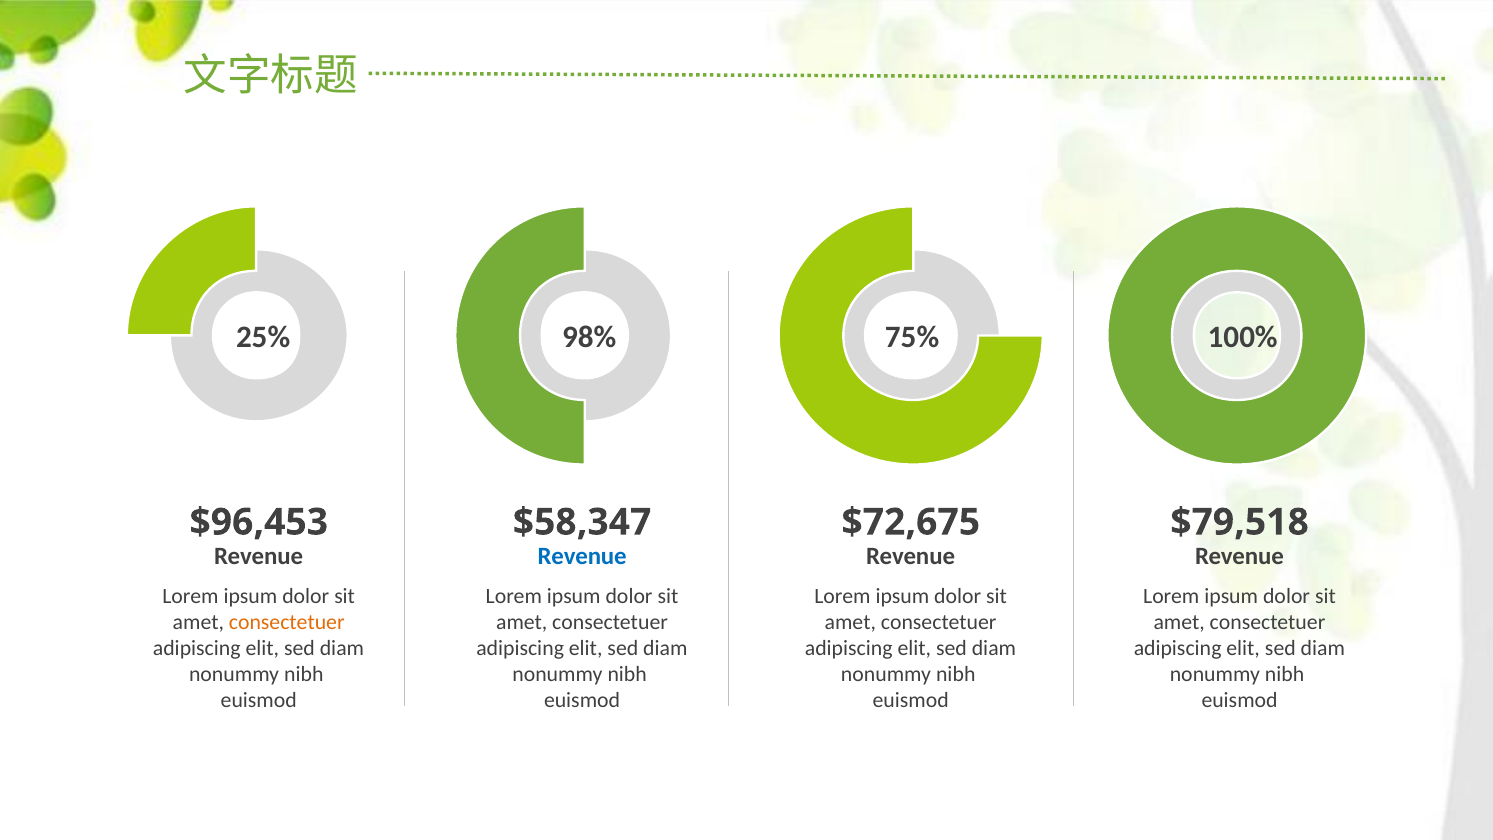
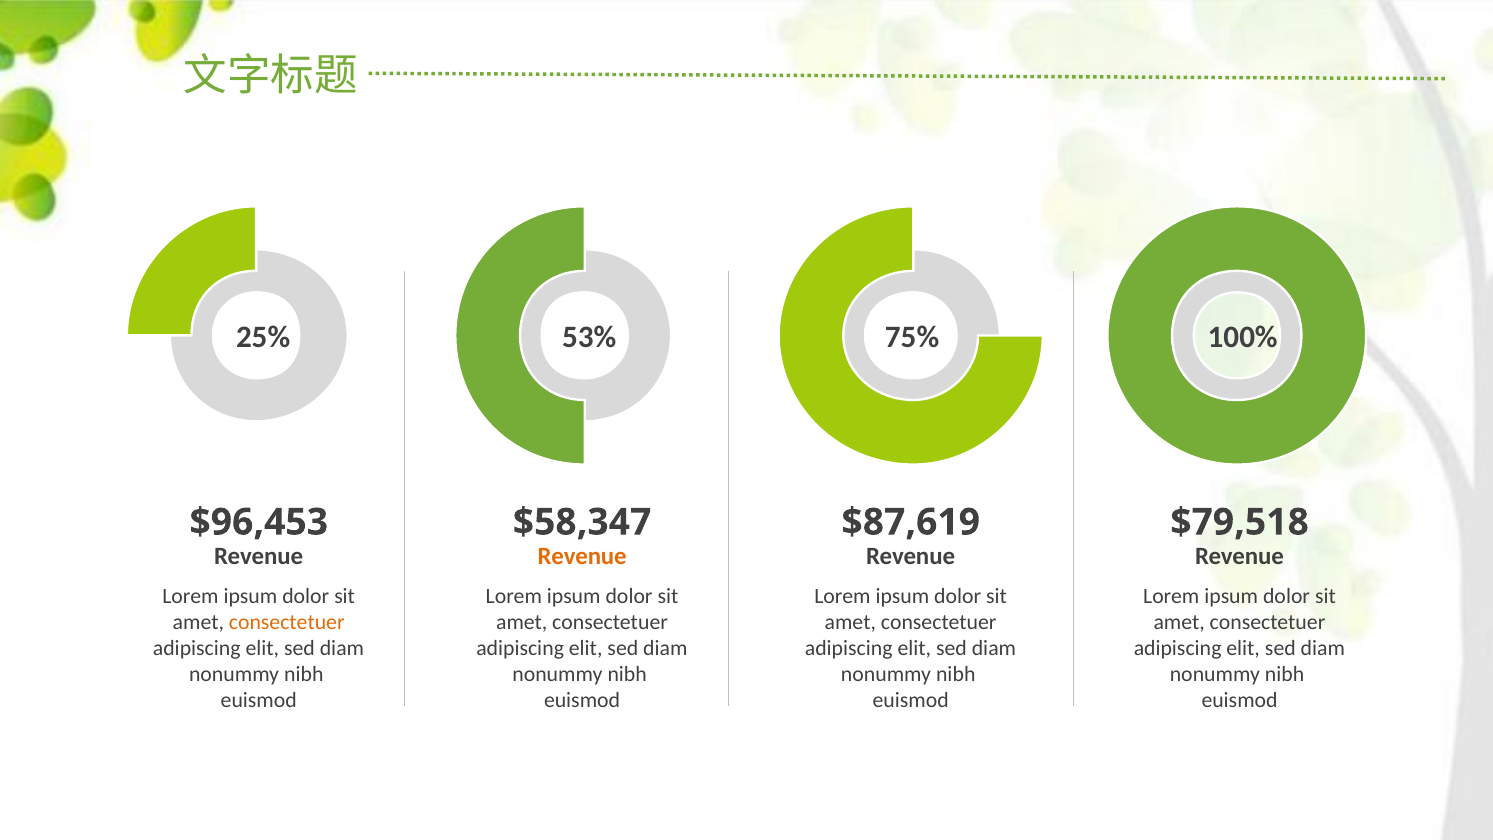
98%: 98% -> 53% (589, 337)
$72,675: $72,675 -> $87,619 (911, 522)
Revenue colour: blue -> orange (582, 556)
